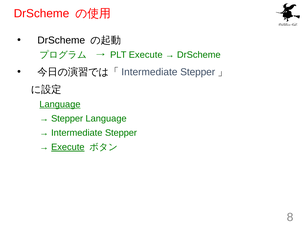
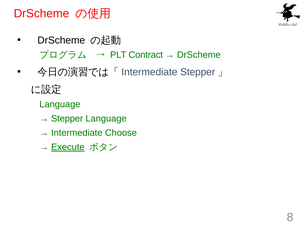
PLT Execute: Execute -> Contract (146, 55)
Language underline: present -> none (60, 104)
Stepper: Stepper -> Choose (121, 133)
